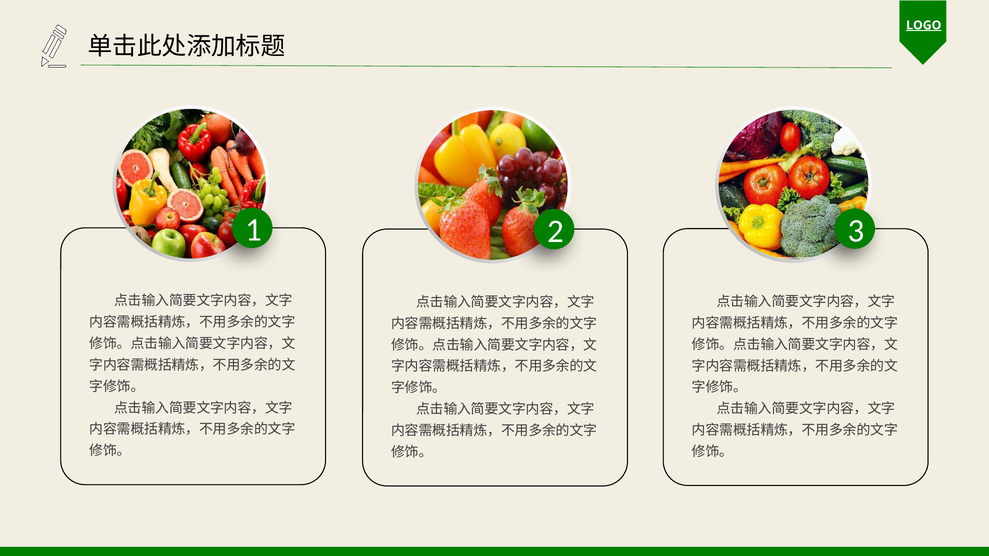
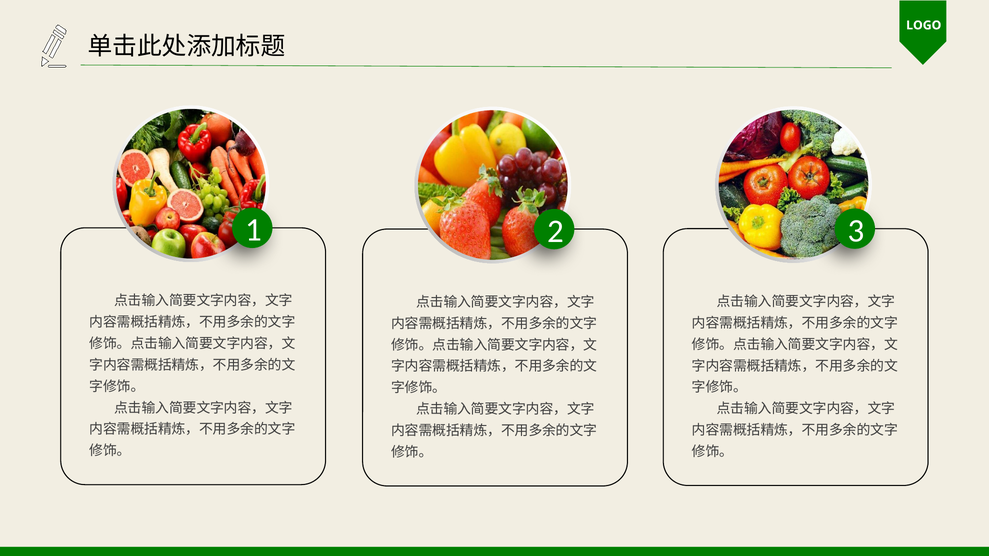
LOGO underline: present -> none (924, 25)
